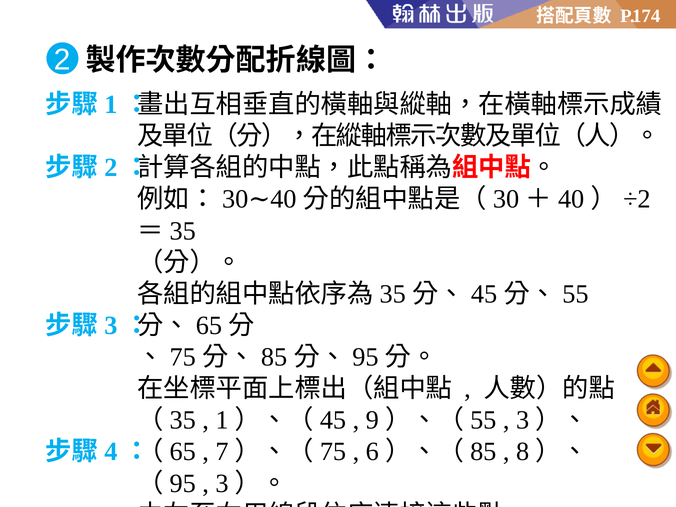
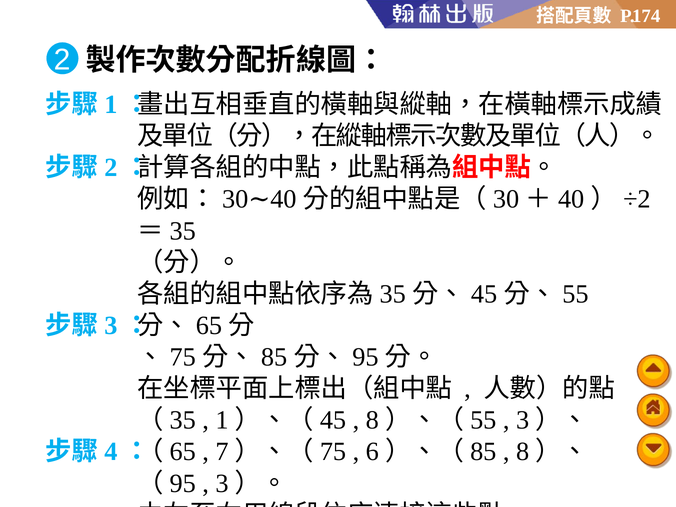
9: 9 -> 8 (372, 420)
